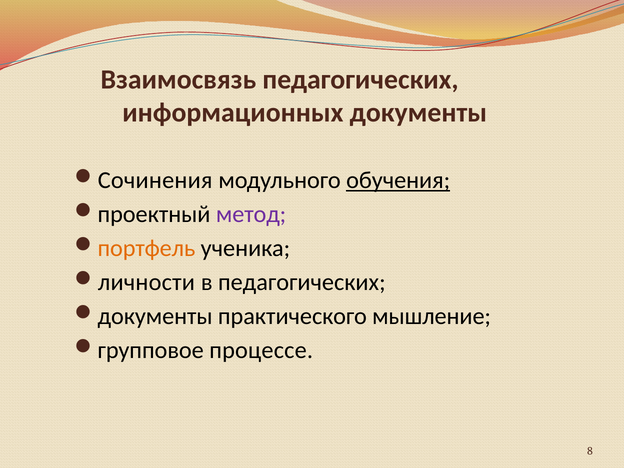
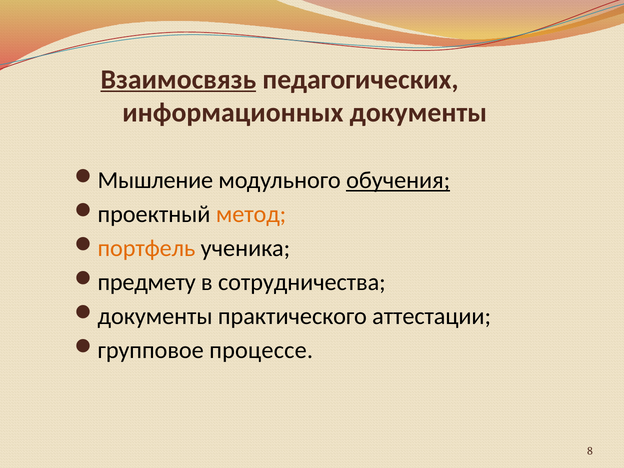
Взаимосвязь underline: none -> present (178, 79)
Сочинения: Сочинения -> Мышление (155, 180)
метод colour: purple -> orange (251, 214)
личности: личности -> предмету (147, 282)
в педагогических: педагогических -> сотрудничества (302, 282)
мышление: мышление -> аттестации (432, 316)
